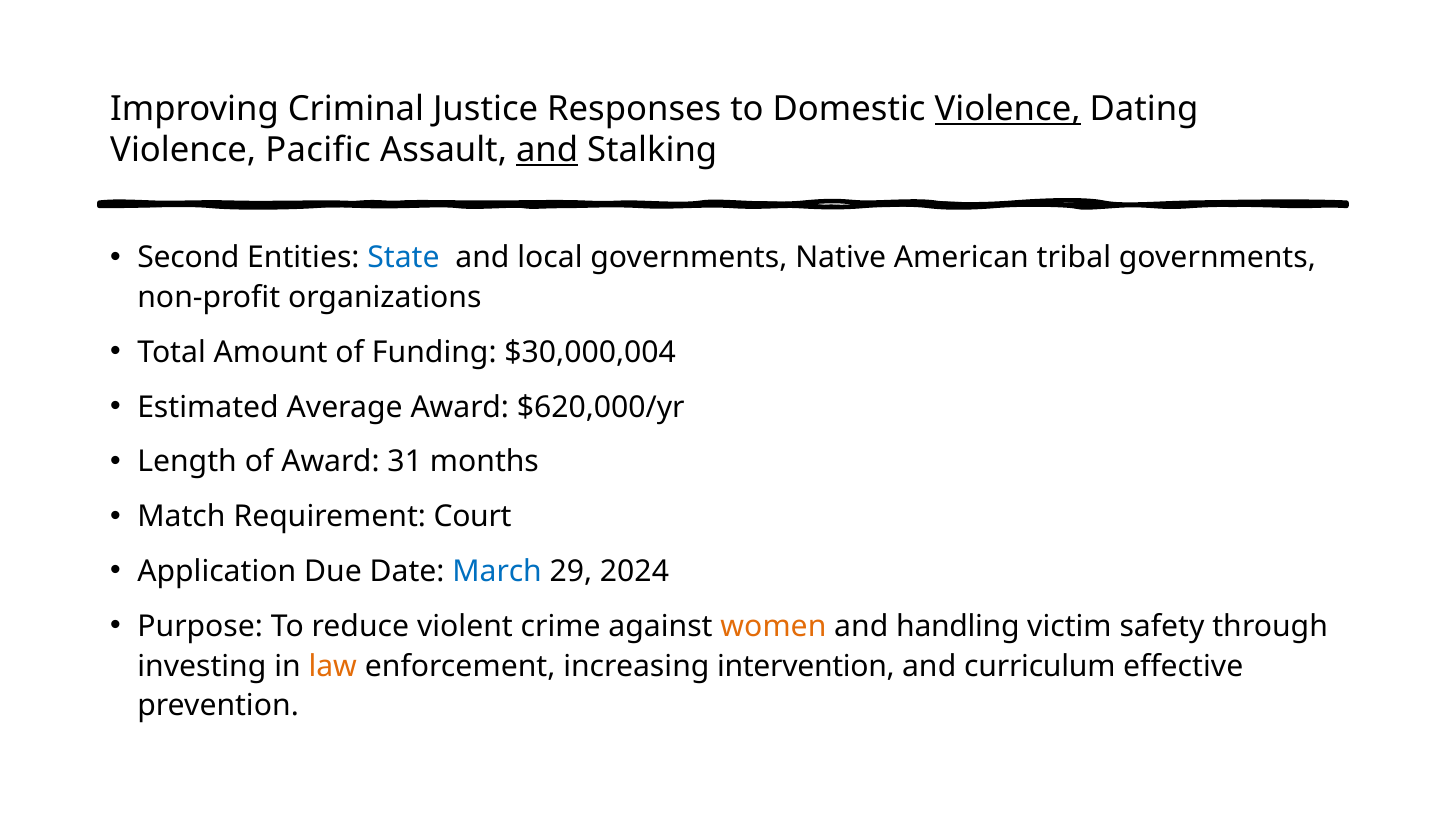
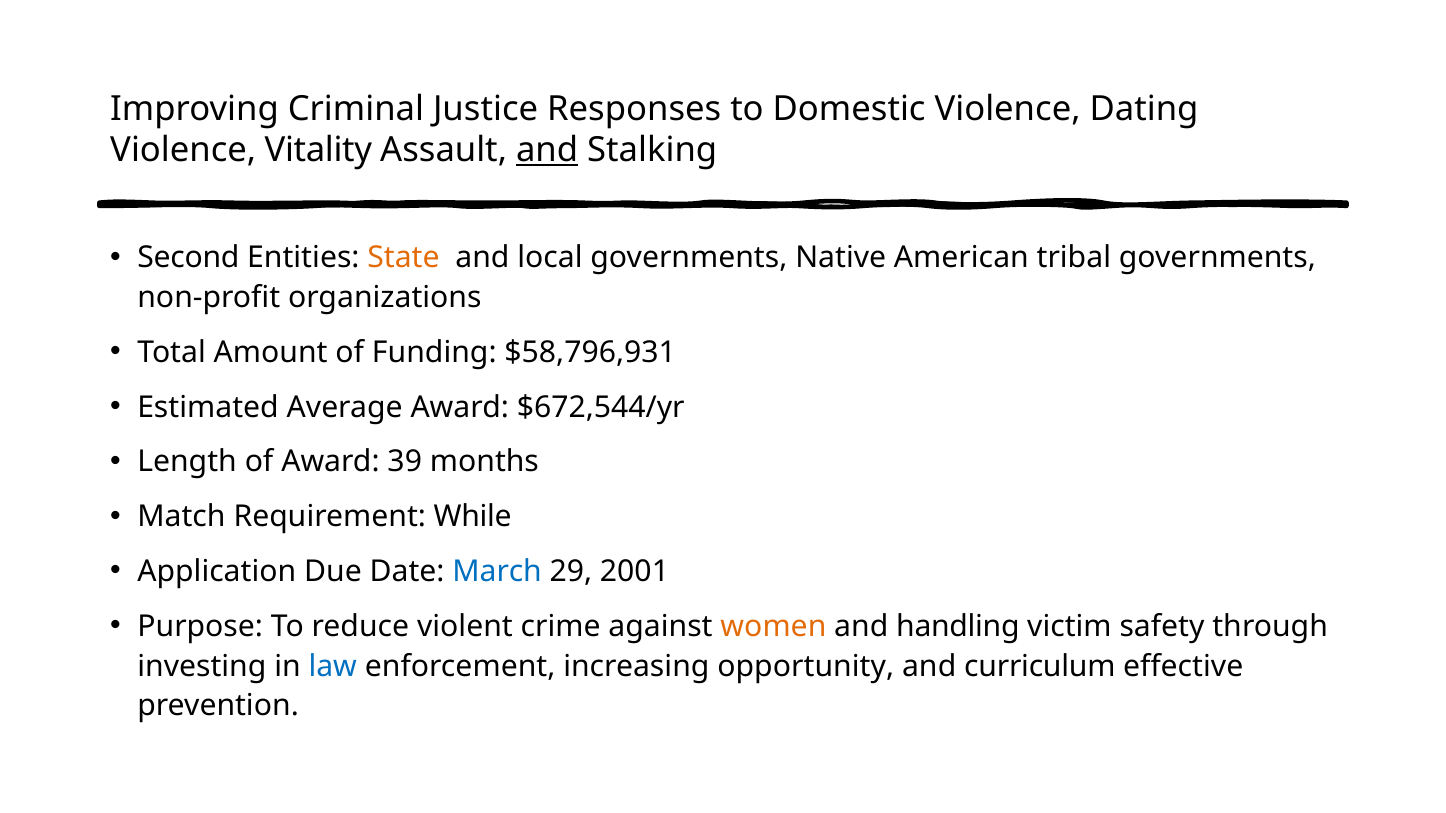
Violence underline: present -> none (1008, 109)
Pacific: Pacific -> Vitality (318, 150)
State colour: blue -> orange (403, 258)
$30,000,004: $30,000,004 -> $58,796,931 (590, 353)
$620,000/yr: $620,000/yr -> $672,544/yr (601, 407)
31: 31 -> 39 (405, 462)
Court: Court -> While (473, 517)
2024: 2024 -> 2001 (634, 572)
law colour: orange -> blue (333, 666)
intervention: intervention -> opportunity (806, 666)
